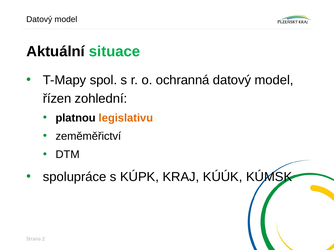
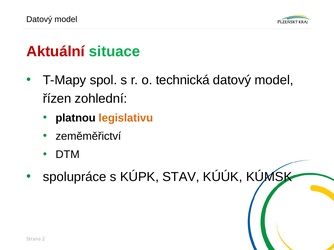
Aktuální colour: black -> red (56, 51)
ochranná: ochranná -> technická (183, 80)
KRAJ: KRAJ -> STAV (181, 177)
